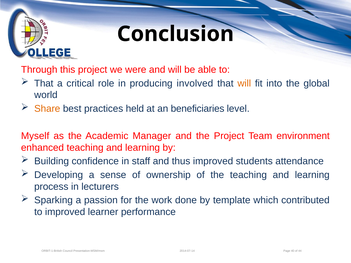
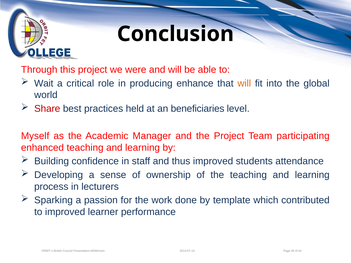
That: That -> Wait (44, 83)
involved: involved -> enhance (195, 83)
Share colour: orange -> red (47, 109)
environment: environment -> participating (303, 136)
